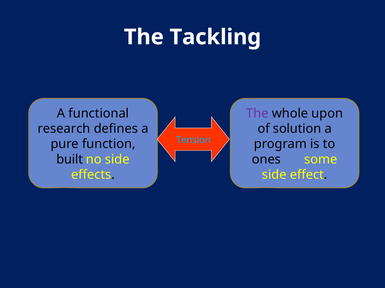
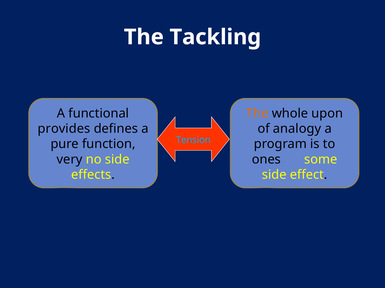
The colour: purple -> orange (257, 114)
research: research -> provides (64, 129)
solution: solution -> analogy (297, 129)
built: built -> very (70, 160)
